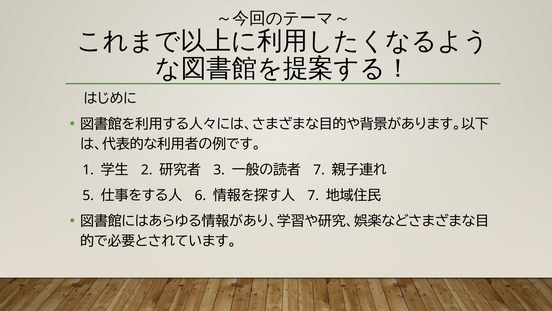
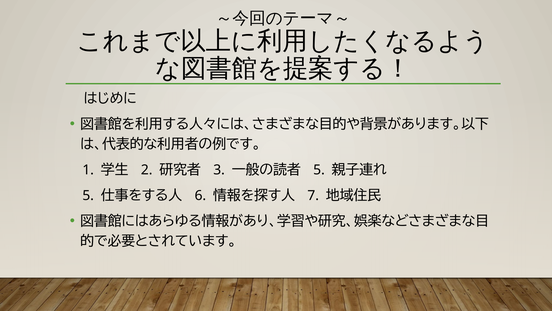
7: 7 -> 5 (319, 170)
